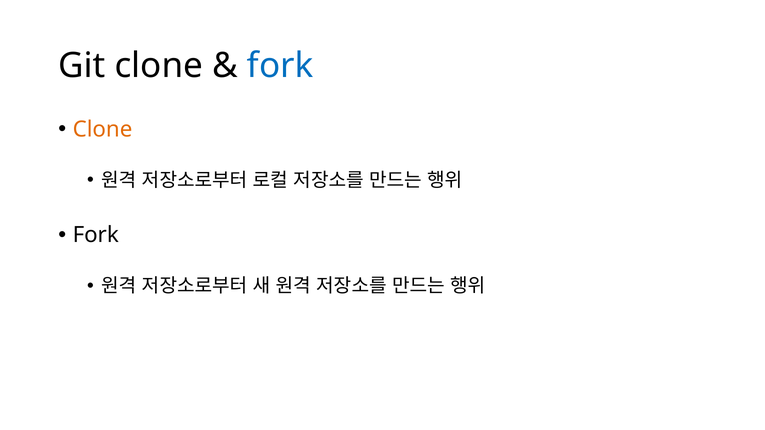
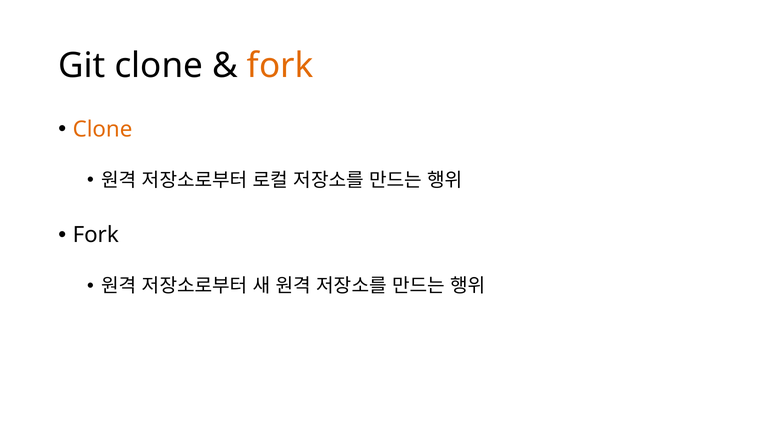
fork colour: blue -> orange (280, 66)
